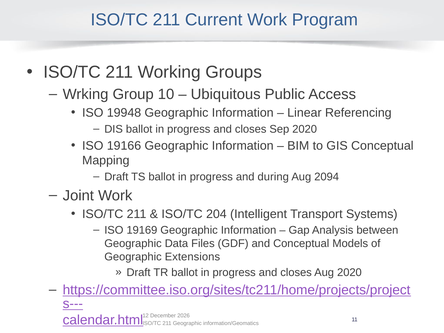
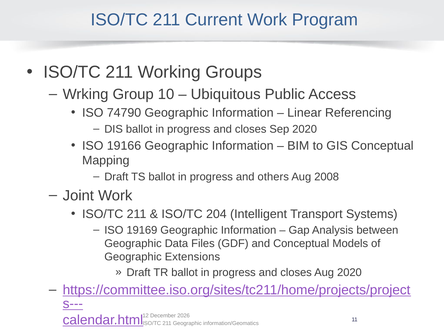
19948: 19948 -> 74790 (124, 113)
during: during -> others (273, 177)
2094: 2094 -> 2008 (327, 177)
